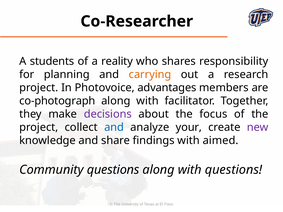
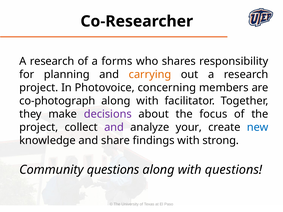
students: students -> research (52, 61)
reality: reality -> forms (117, 61)
advantages: advantages -> concerning (167, 88)
and colour: blue -> purple (114, 127)
new colour: purple -> blue (258, 127)
aimed: aimed -> strong (221, 141)
